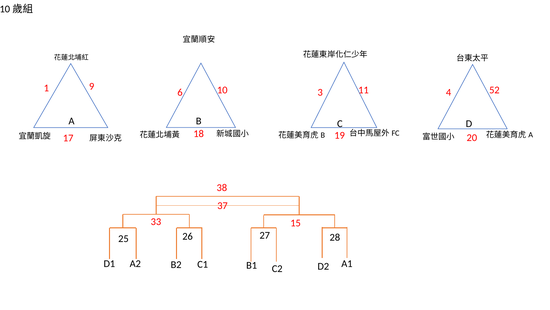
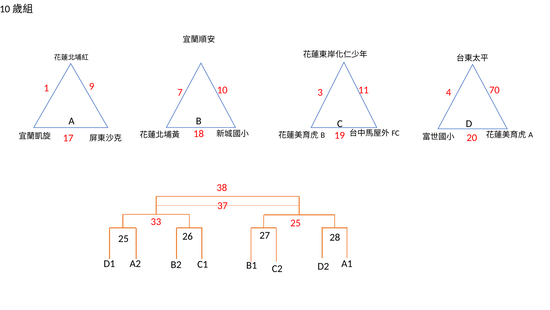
52: 52 -> 70 (494, 90)
6: 6 -> 7 (180, 92)
33 15: 15 -> 25 (296, 222)
